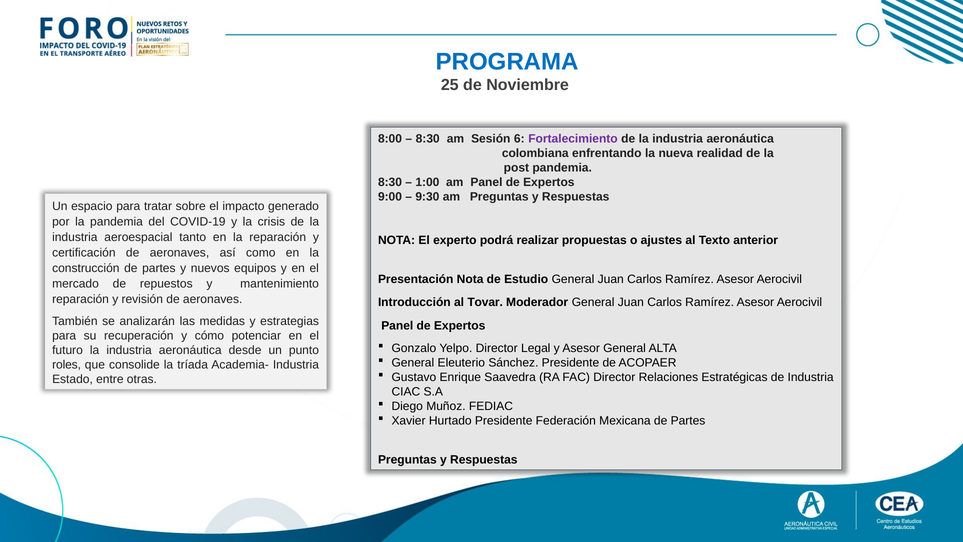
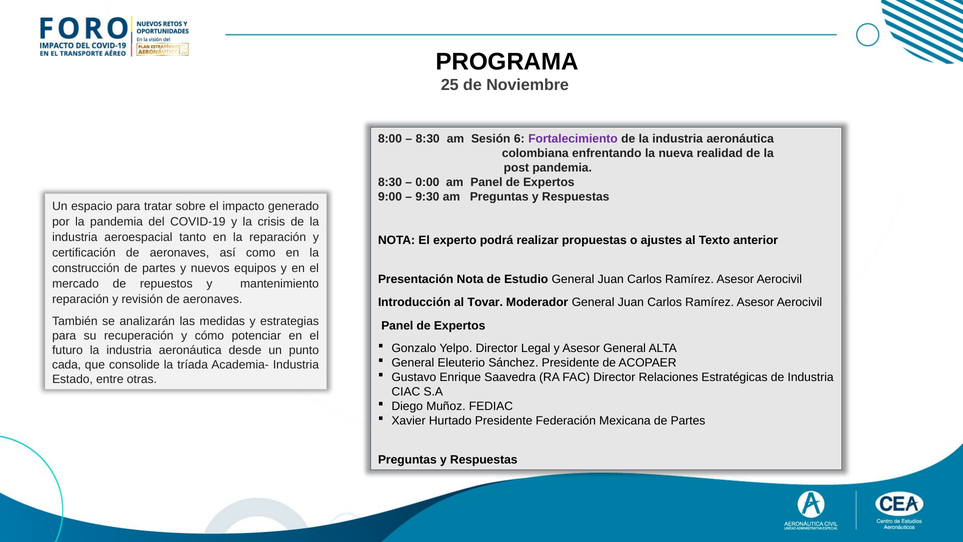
PROGRAMA colour: blue -> black (507, 62)
1:00: 1:00 -> 0:00 (427, 182)
roles: roles -> cada (67, 365)
